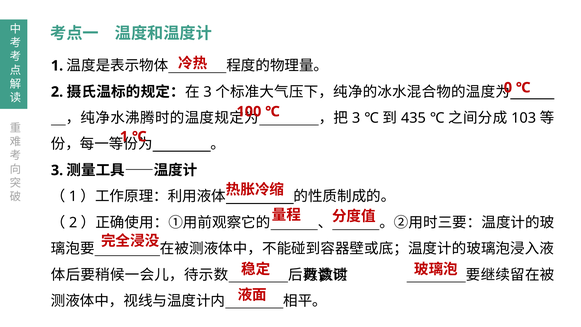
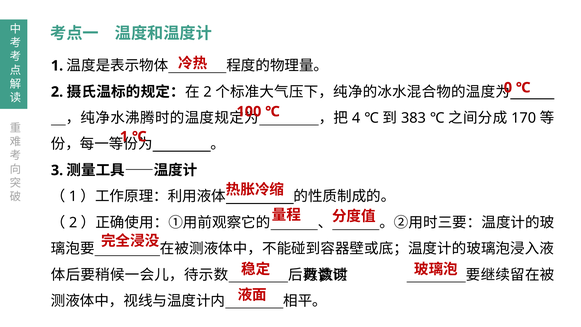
3: 3 -> 2 (208, 92)
3: 3 -> 4 (356, 118)
435: 435 -> 383 (413, 118)
103: 103 -> 170 (524, 118)
